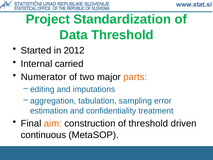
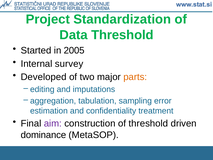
2012: 2012 -> 2005 (74, 50)
carried: carried -> survey (69, 64)
Numerator: Numerator -> Developed (44, 77)
aim colour: orange -> purple (53, 123)
continuous: continuous -> dominance (43, 135)
